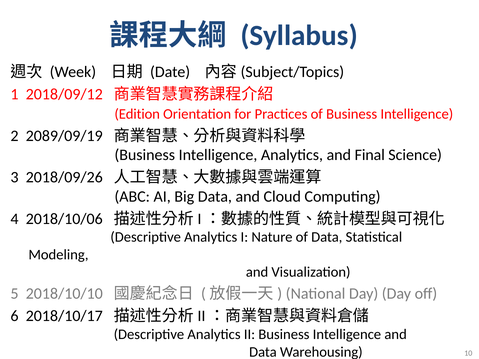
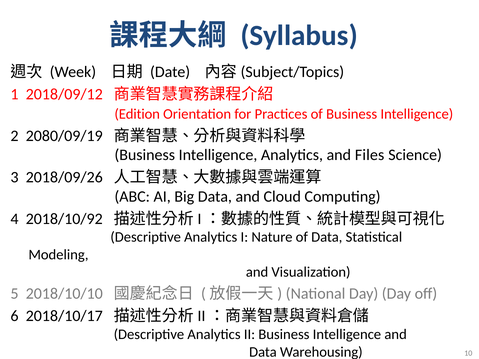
2089/09/19: 2089/09/19 -> 2080/09/19 (64, 136)
Final: Final -> Files (370, 155)
2018/10/06: 2018/10/06 -> 2018/10/92 (64, 219)
